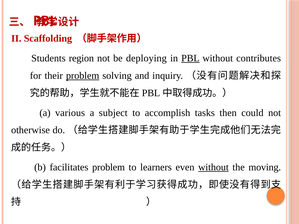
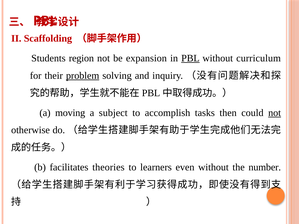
deploying: deploying -> expansion (146, 58)
contributes: contributes -> curriculum (259, 58)
various: various -> moving (70, 113)
not underline: none -> present (275, 113)
facilitates problem: problem -> theories (108, 167)
without underline: present -> none (213, 167)
moving: moving -> number (265, 167)
